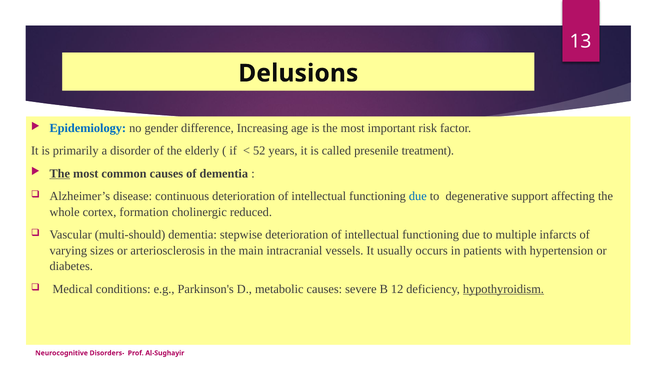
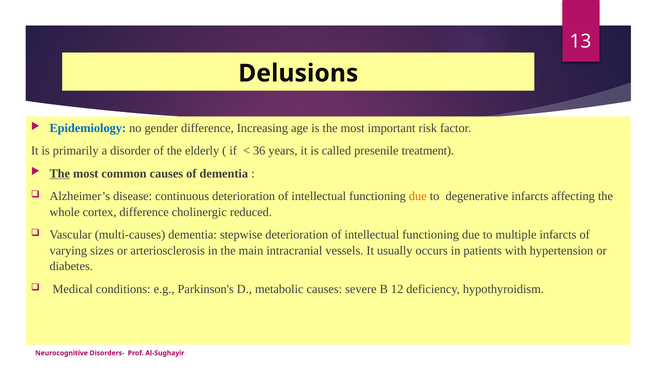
52: 52 -> 36 (259, 151)
due colour: blue -> orange (418, 196)
degenerative support: support -> infarcts (530, 196)
cortex formation: formation -> difference (144, 212)
multi-should: multi-should -> multi-causes (130, 234)
hypothyroidism underline: present -> none (503, 289)
